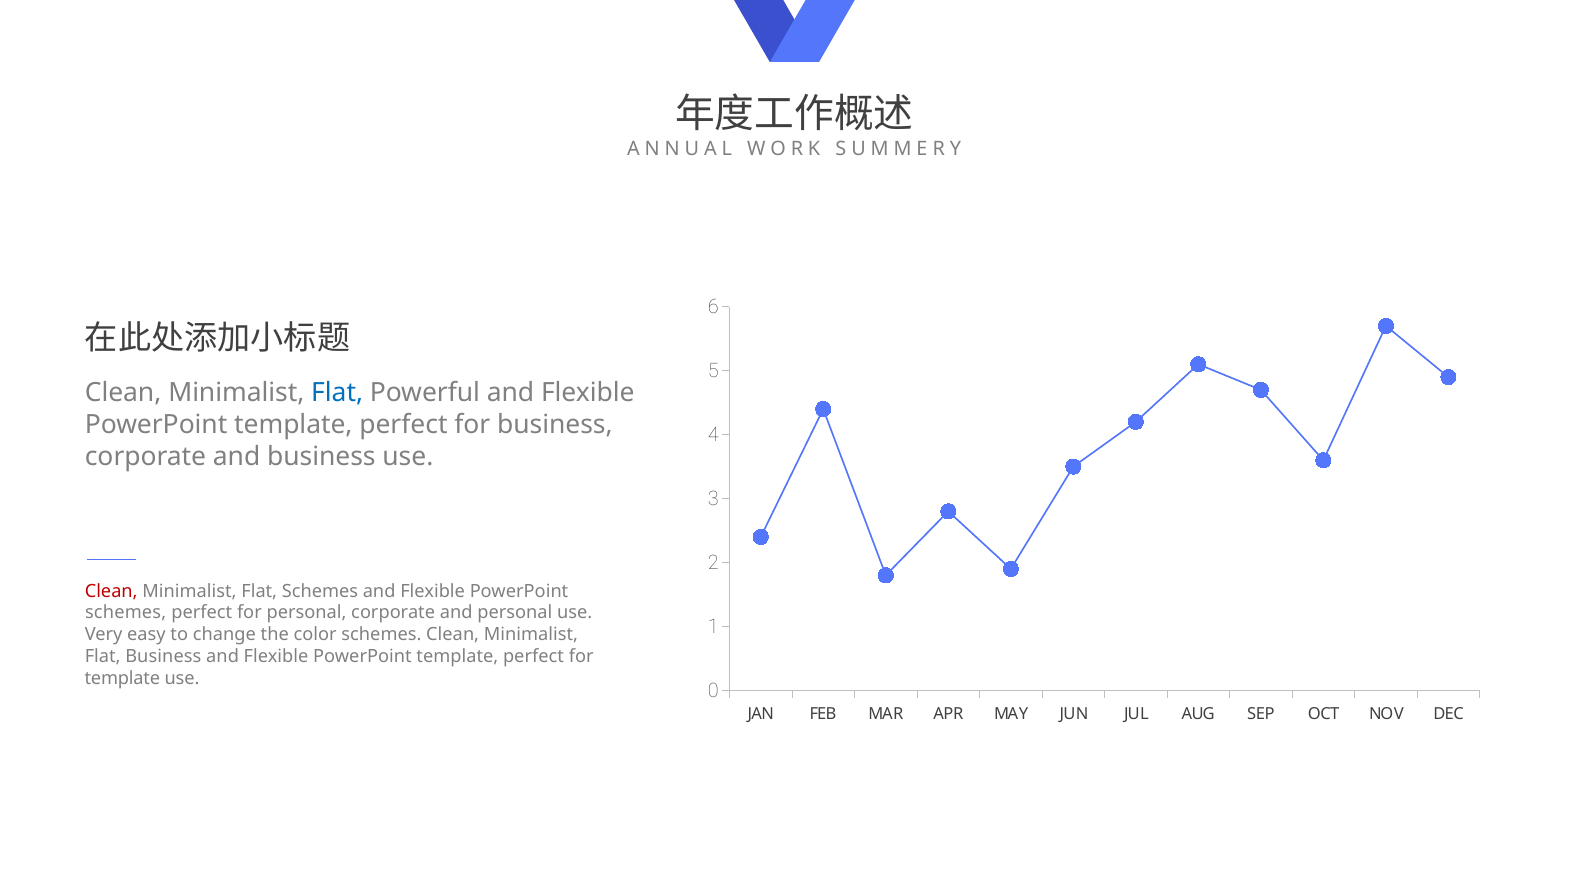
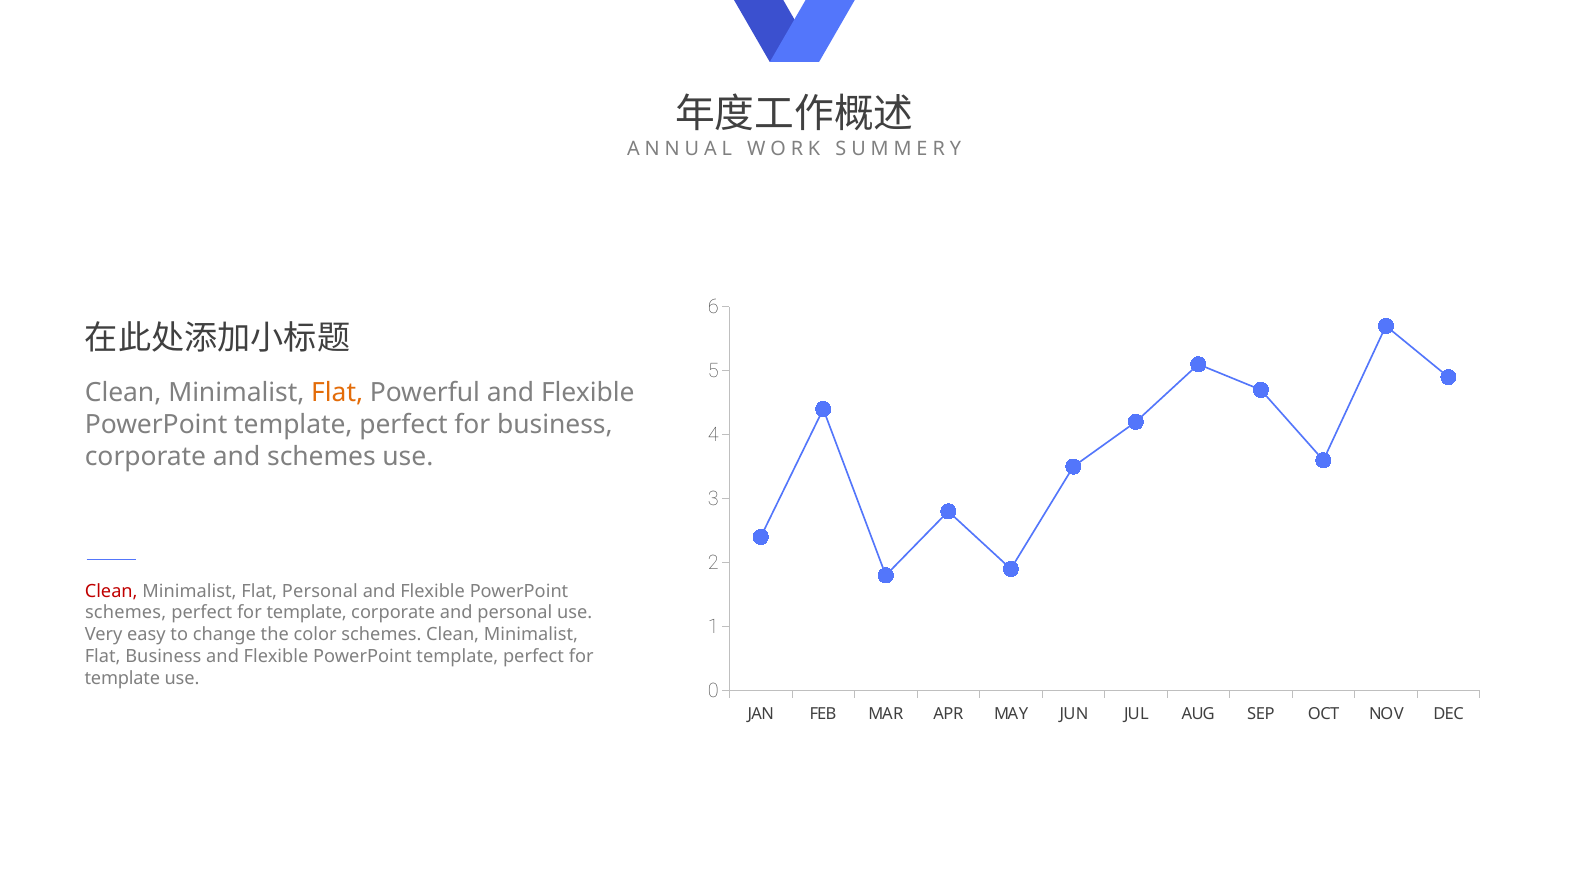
Flat colour: blue -> orange (337, 393)
and business: business -> schemes (321, 457)
Flat Schemes: Schemes -> Personal (320, 591)
personal: personal -> template (307, 613)
